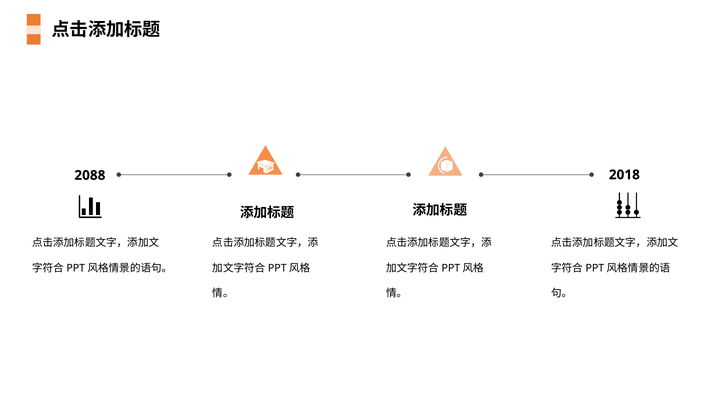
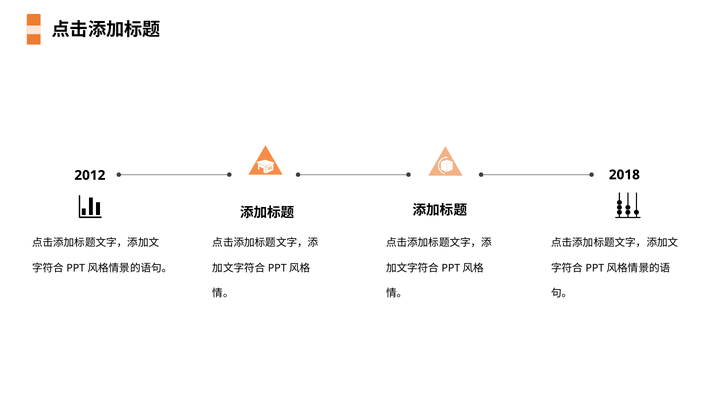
2088: 2088 -> 2012 (90, 175)
